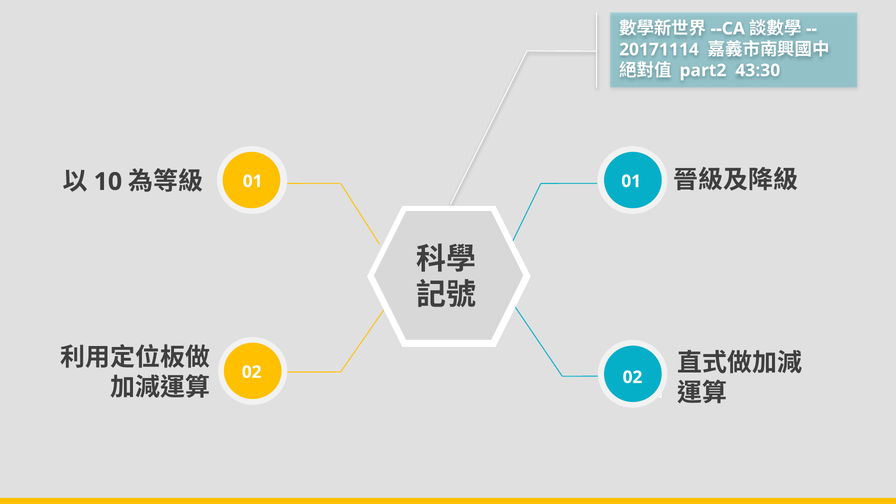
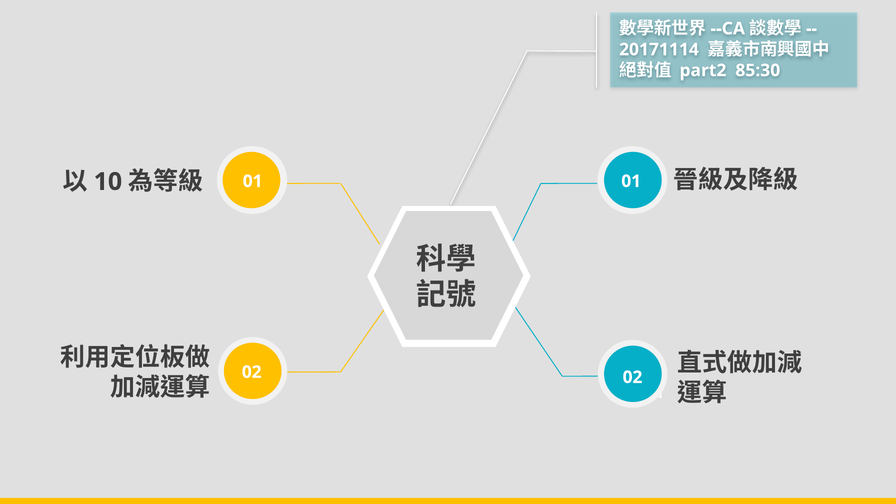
43:30: 43:30 -> 85:30 (758, 70)
